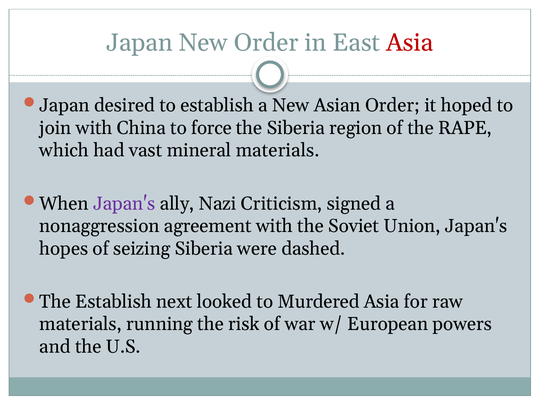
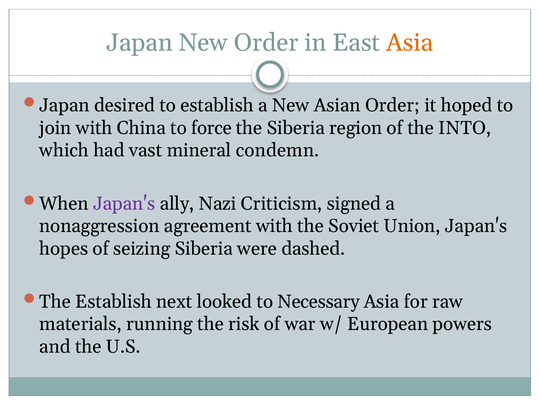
Asia colour: red -> orange (410, 43)
RAPE: RAPE -> INTO (465, 128)
mineral materials: materials -> condemn (278, 150)
Murdered: Murdered -> Necessary (319, 302)
